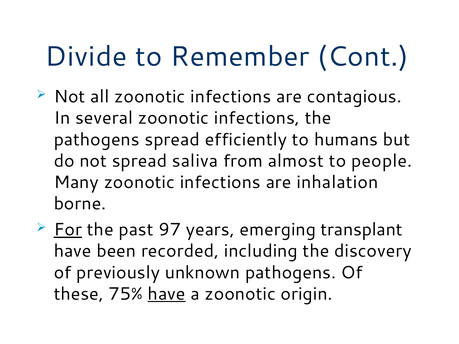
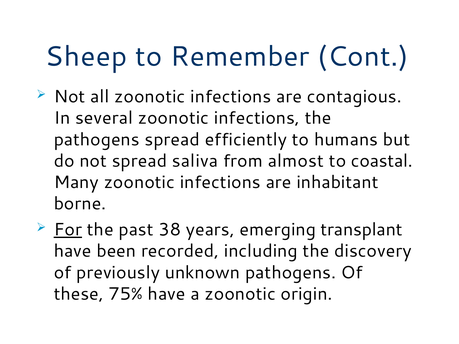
Divide: Divide -> Sheep (86, 57)
people: people -> coastal (382, 161)
inhalation: inhalation -> inhabitant (337, 182)
97: 97 -> 38 (170, 230)
have underline: present -> none (167, 294)
